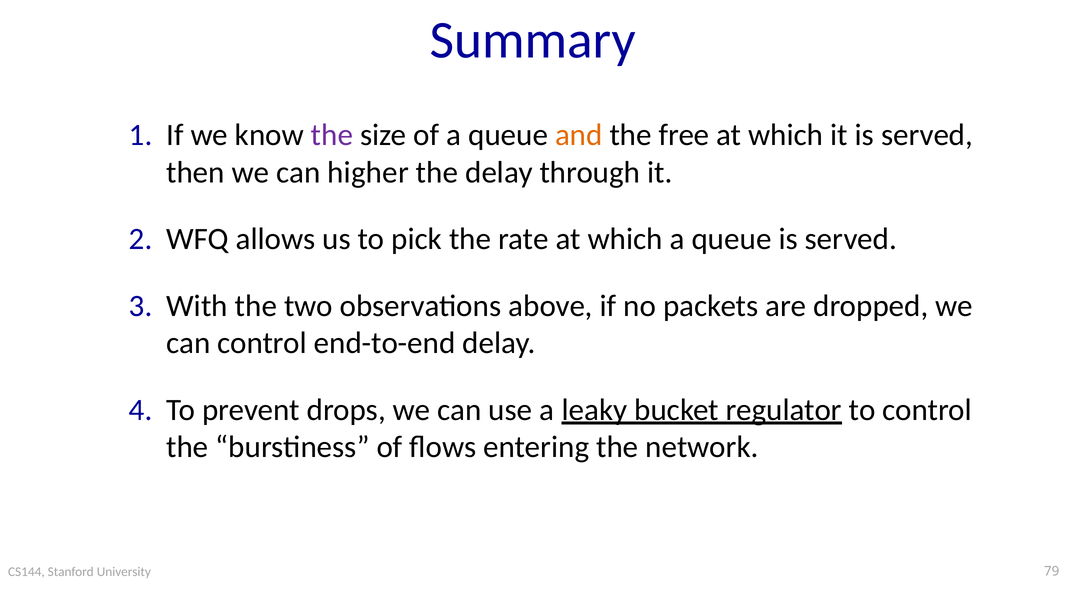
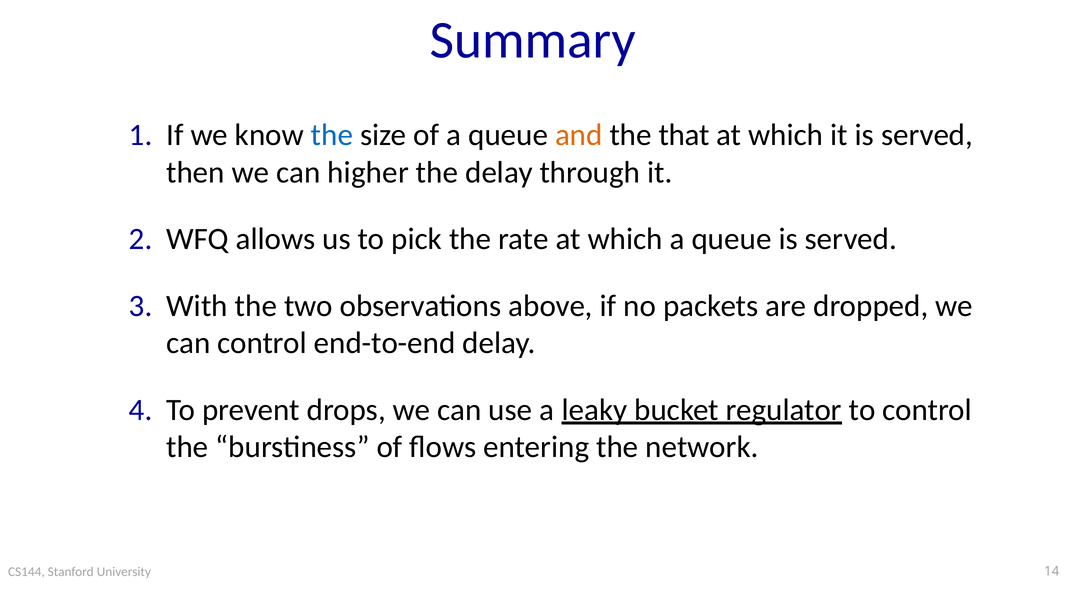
the colour: purple -> blue (332, 135)
free: free -> that (684, 135)
79: 79 -> 14 (1052, 572)
